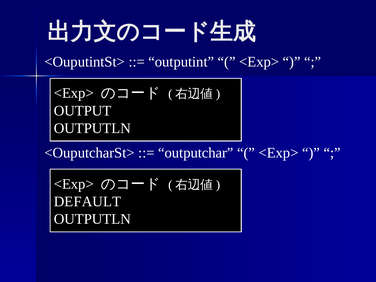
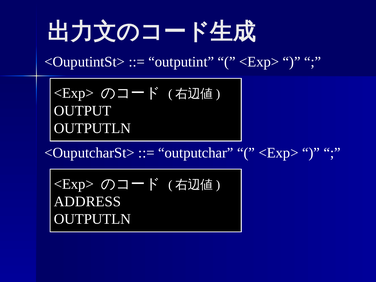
DEFAULT: DEFAULT -> ADDRESS (87, 202)
